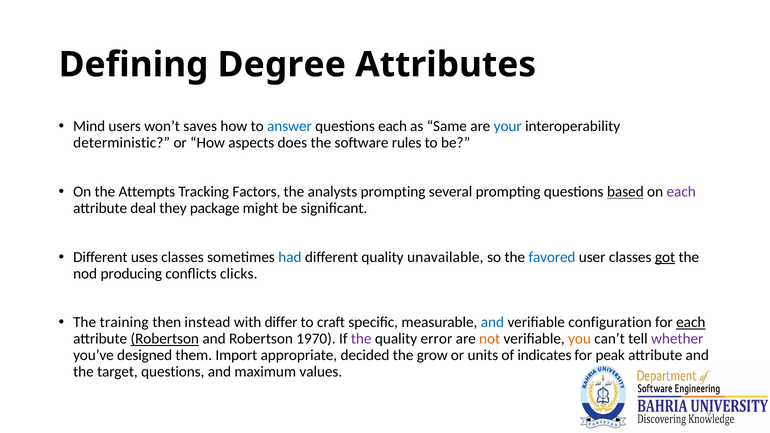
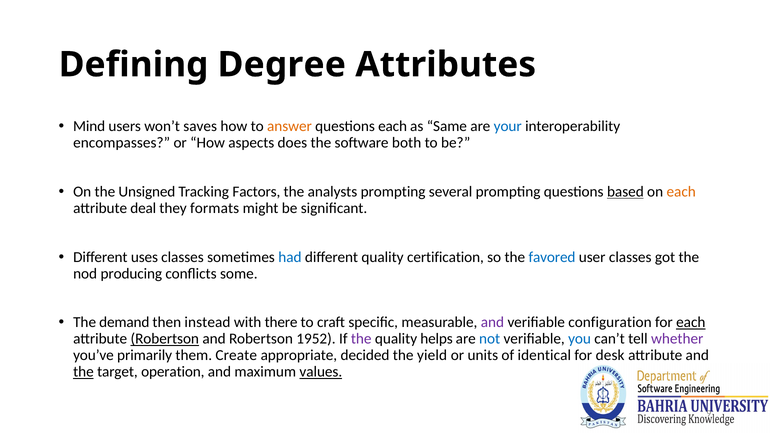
answer colour: blue -> orange (289, 126)
deterministic: deterministic -> encompasses (122, 143)
rules: rules -> both (407, 143)
Attempts: Attempts -> Unsigned (147, 192)
each colour: purple -> orange (681, 192)
package: package -> formats (215, 208)
unavailable: unavailable -> certification (445, 257)
got underline: present -> none (665, 257)
clicks: clicks -> some (239, 274)
training: training -> demand (124, 323)
differ: differ -> there (281, 323)
and colour: blue -> purple (492, 323)
1970: 1970 -> 1952 (316, 339)
error: error -> helps (437, 339)
not colour: orange -> blue (490, 339)
you colour: orange -> blue (580, 339)
designed: designed -> primarily (145, 355)
Import: Import -> Create (236, 355)
grow: grow -> yield (432, 355)
indicates: indicates -> identical (544, 355)
peak: peak -> desk (610, 355)
the underline: none -> present (83, 372)
target questions: questions -> operation (173, 372)
values underline: none -> present (321, 372)
